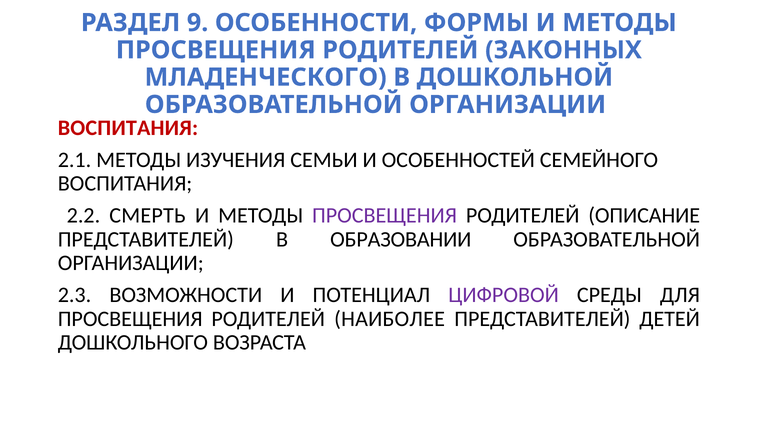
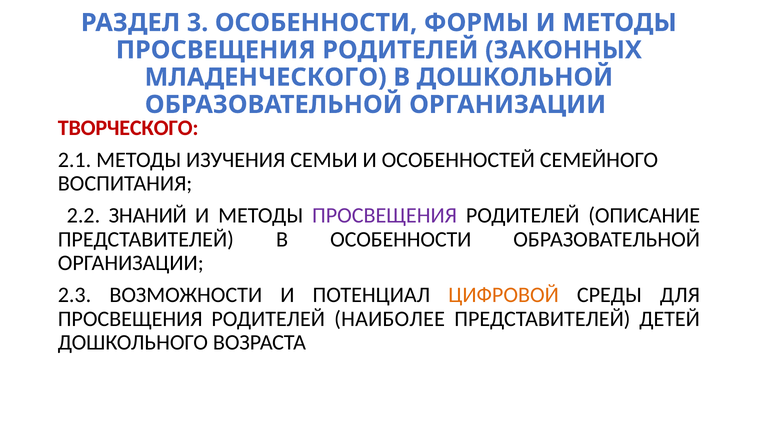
9: 9 -> 3 (198, 23)
ВОСПИТАНИЯ: ВОСПИТАНИЯ -> ТВОРЧЕСКОГО (128, 128)
СМЕРТЬ: СМЕРТЬ -> ЗНАНИЙ (148, 216)
В ОБРАЗОВАНИИ: ОБРАЗОВАНИИ -> ОСОБЕННОСТИ (401, 239)
ЦИФРОВОЙ colour: purple -> orange (504, 295)
